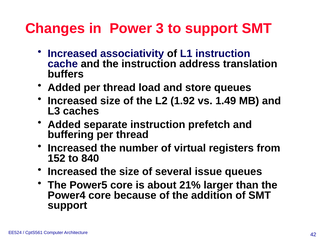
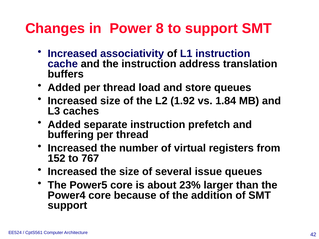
3: 3 -> 8 (160, 29)
1.49: 1.49 -> 1.84 (226, 101)
840: 840 -> 767 (90, 158)
21%: 21% -> 23% (190, 185)
